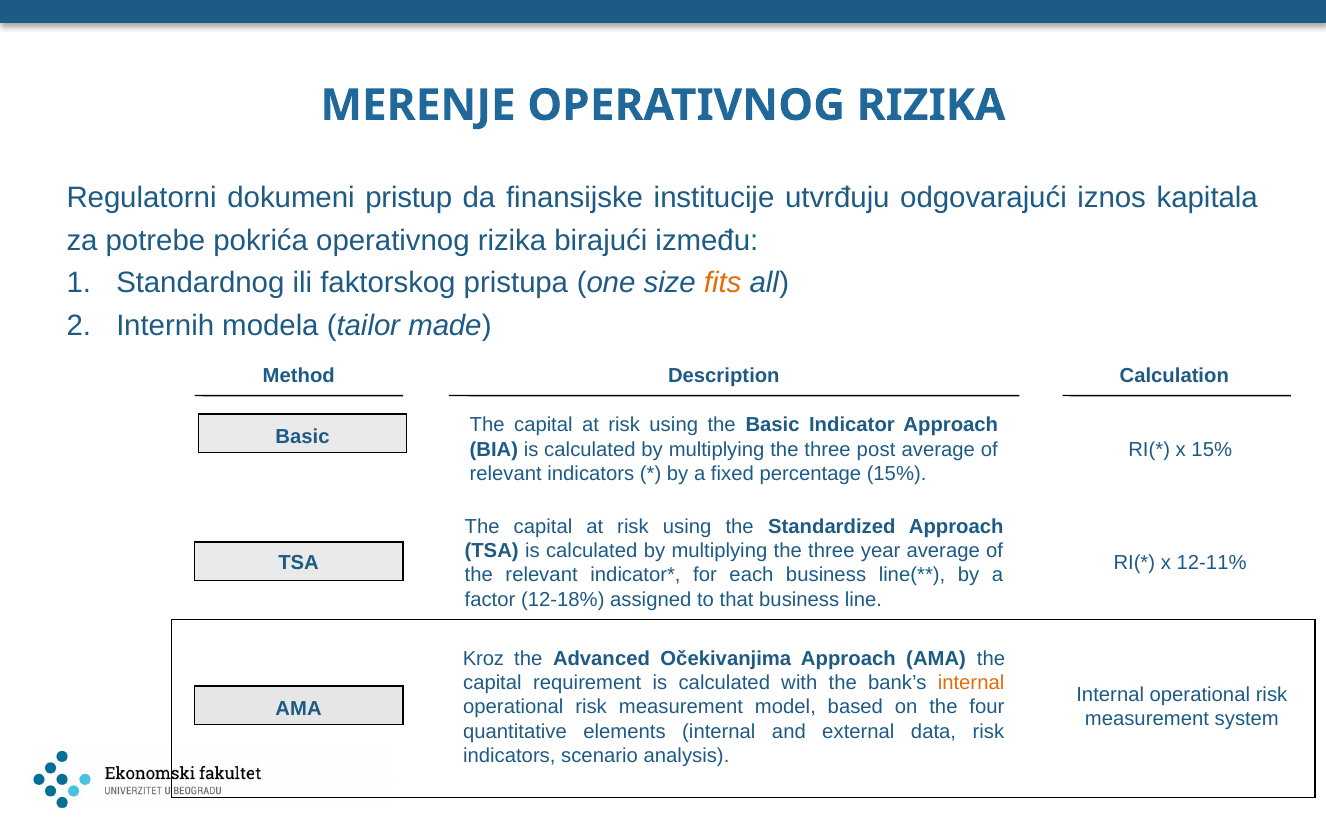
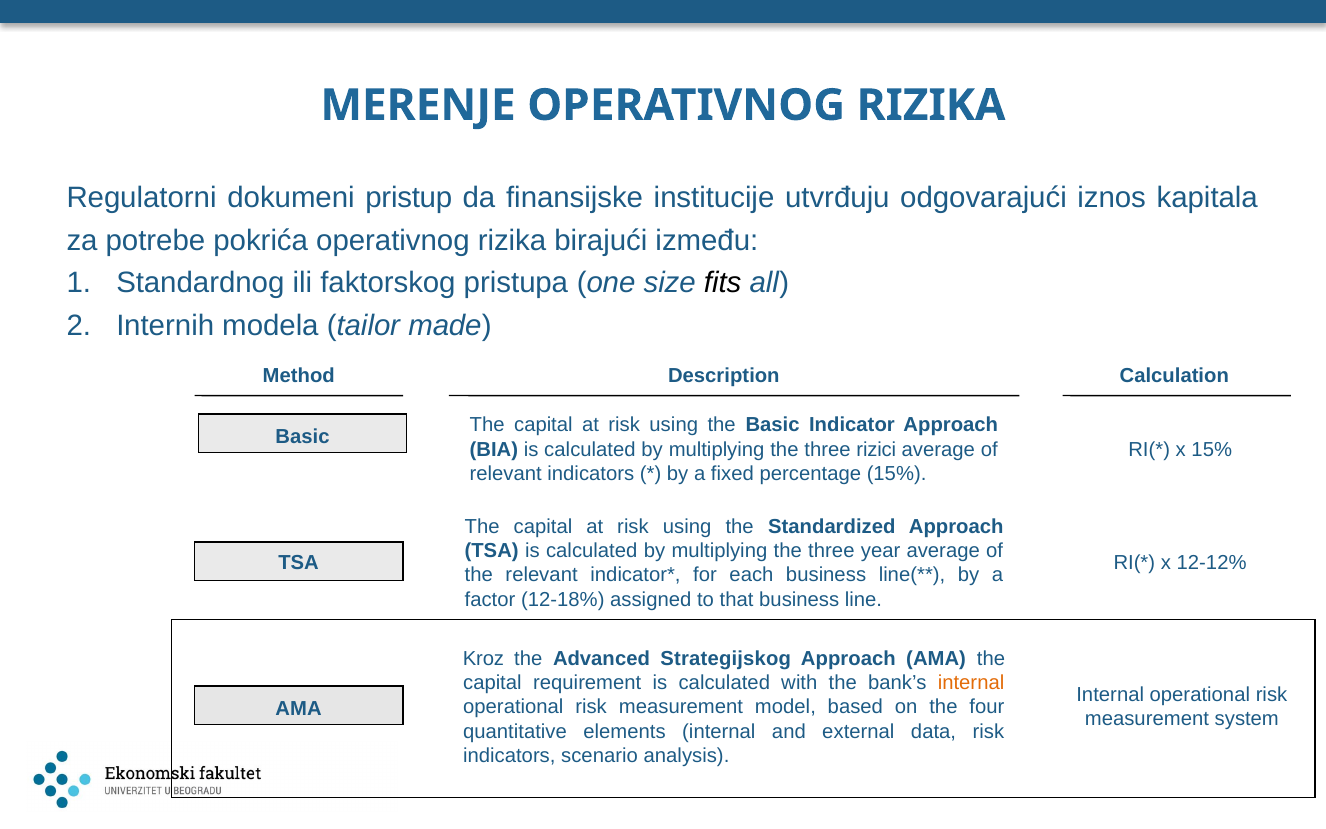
fits colour: orange -> black (723, 283)
post: post -> rizici (876, 449)
12-11%: 12-11% -> 12-12% (1212, 563)
Očekivanjima: Očekivanjima -> Strategijskog (726, 658)
